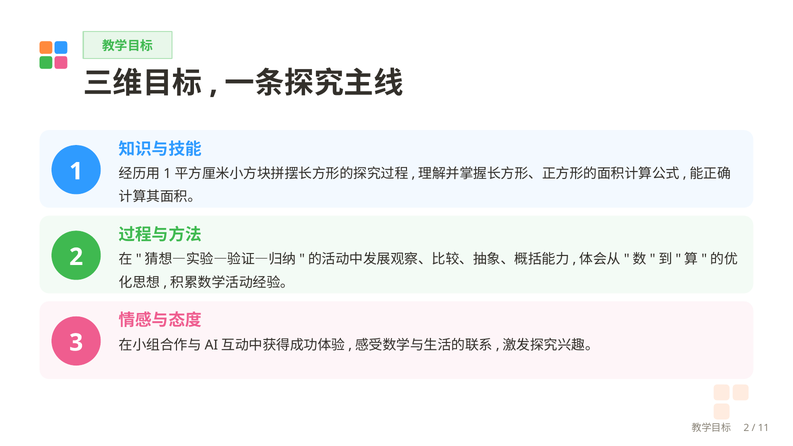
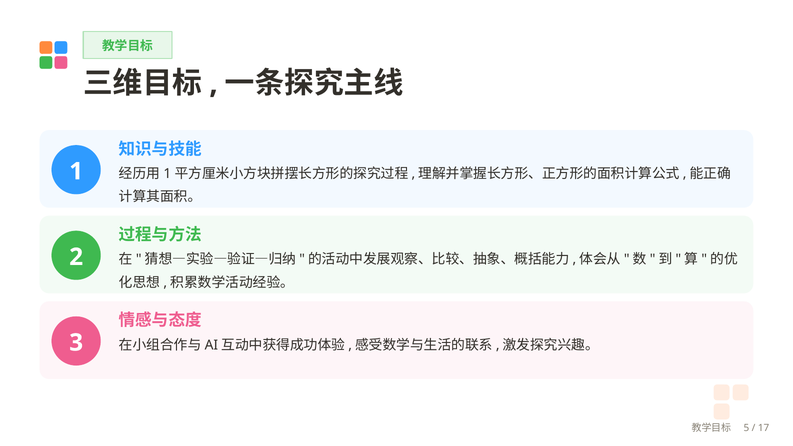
2: 2 -> 5 (746, 428)
11: 11 -> 17 (764, 428)
